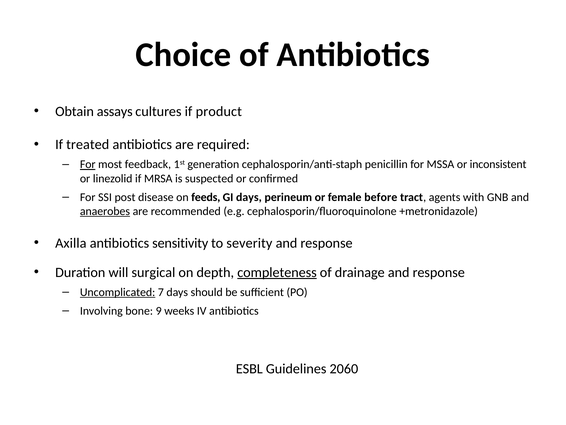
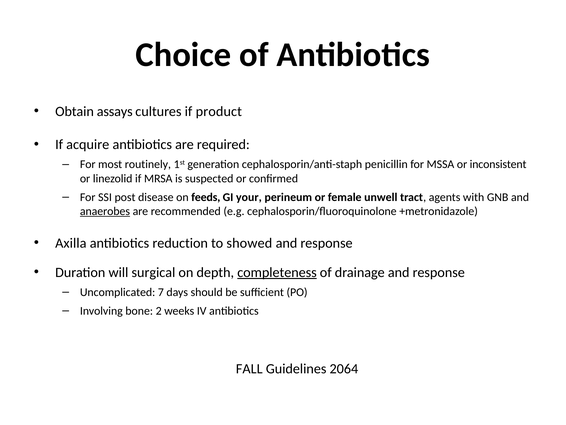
treated: treated -> acquire (88, 144)
For underline: present -> none (88, 164)
feedback: feedback -> routinely (148, 164)
GI days: days -> your (249, 197)
before: before -> unwell (381, 197)
sensitivity: sensitivity -> reduction (180, 243)
severity: severity -> showed (249, 243)
Uncomplicated underline: present -> none (118, 292)
9: 9 -> 2 (159, 311)
ESBL: ESBL -> FALL (249, 368)
2060: 2060 -> 2064 (344, 368)
